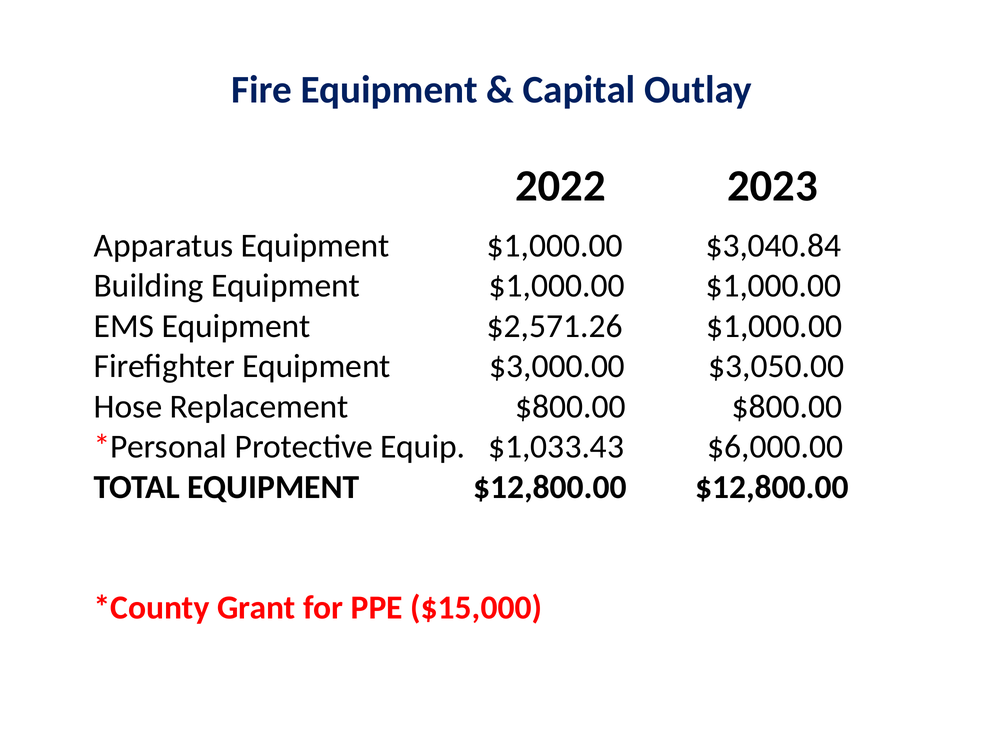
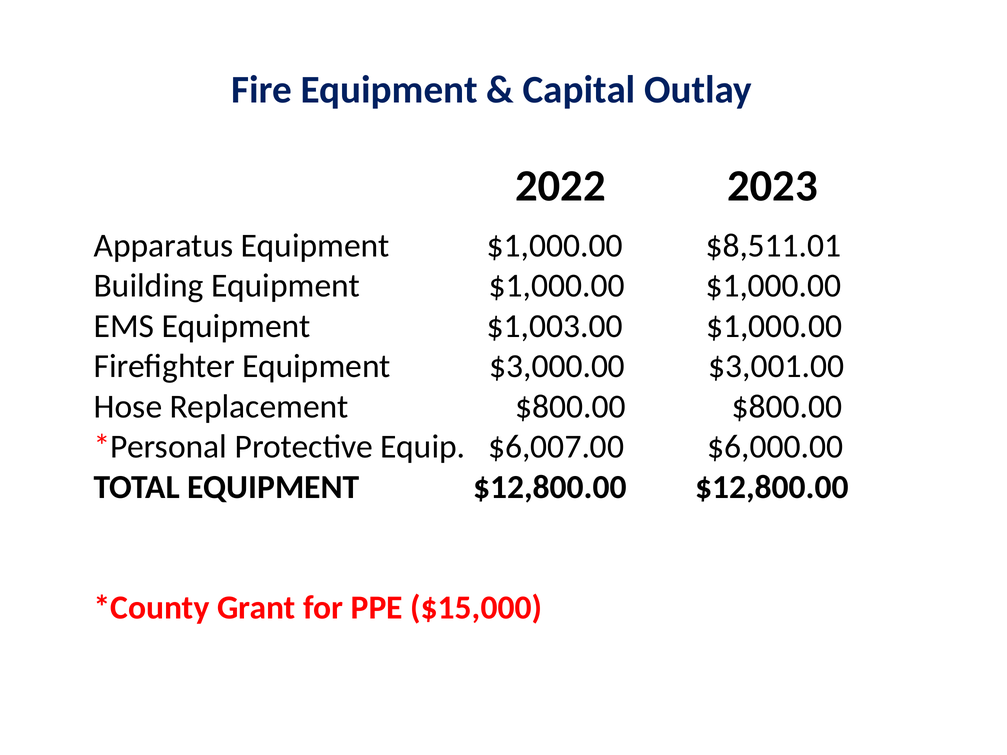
$3,040.84: $3,040.84 -> $8,511.01 (774, 246)
$2,571.26: $2,571.26 -> $1,003.00 (555, 326)
$3,050.00: $3,050.00 -> $3,001.00 (776, 366)
$1,033.43: $1,033.43 -> $6,007.00 (556, 447)
